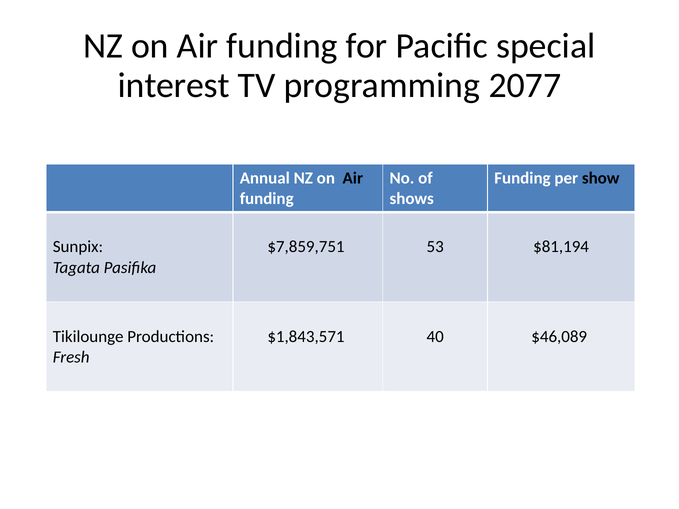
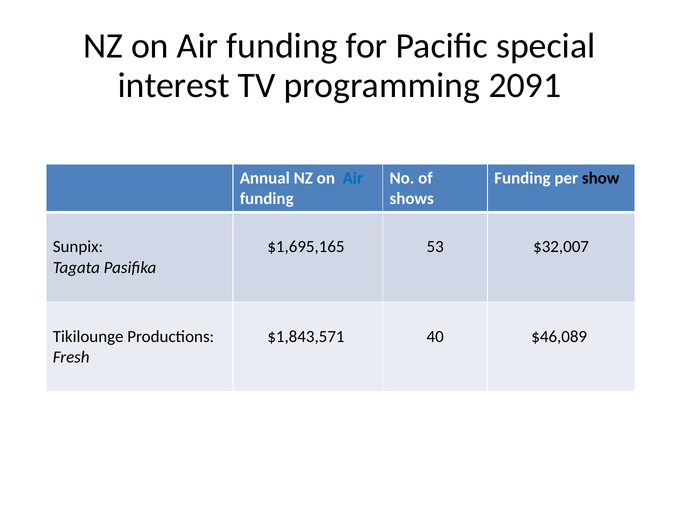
2077: 2077 -> 2091 (525, 86)
Air colour: black -> blue (353, 178)
$7,859,751: $7,859,751 -> $1,695,165 (306, 247)
$81,194: $81,194 -> $32,007 (561, 247)
